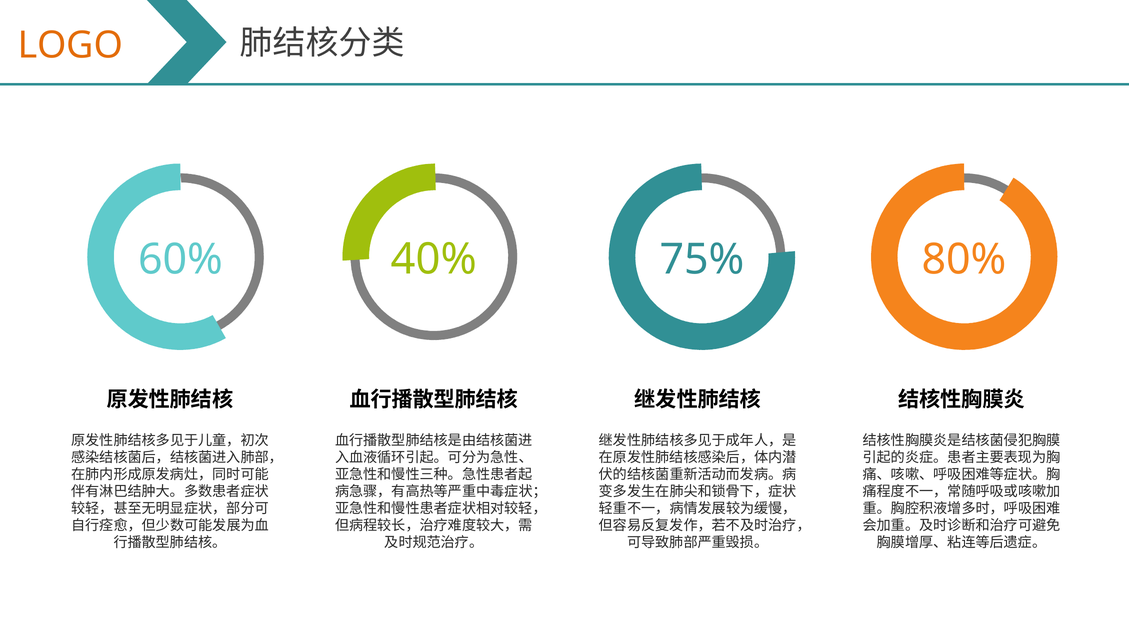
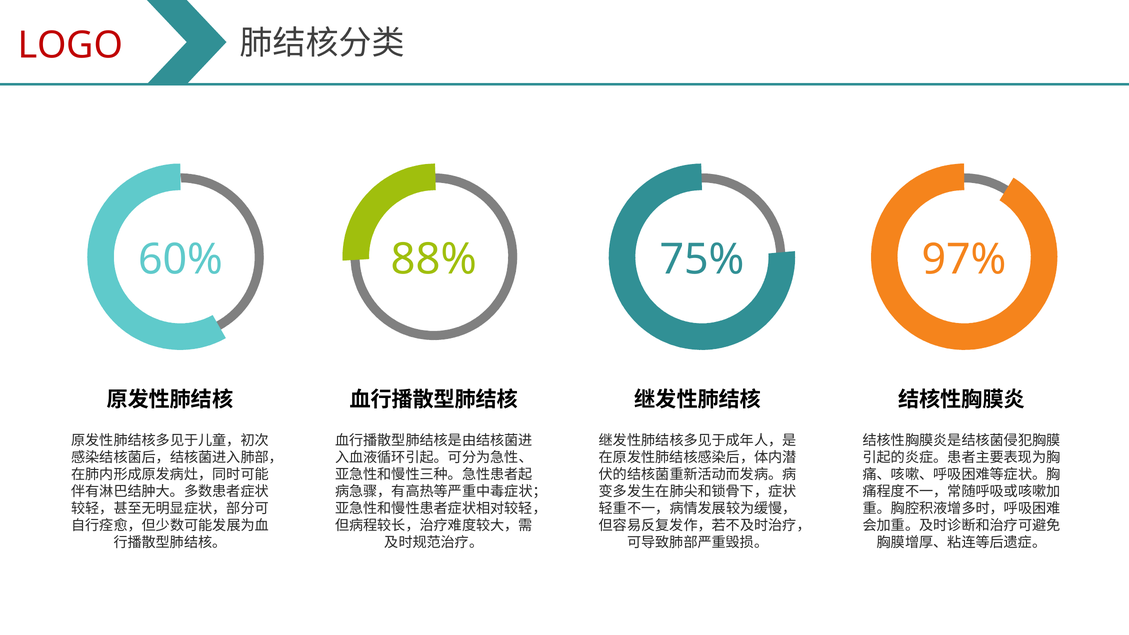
LOGO colour: orange -> red (70, 45)
40%: 40% -> 88% (434, 260)
80%: 80% -> 97% (964, 260)
